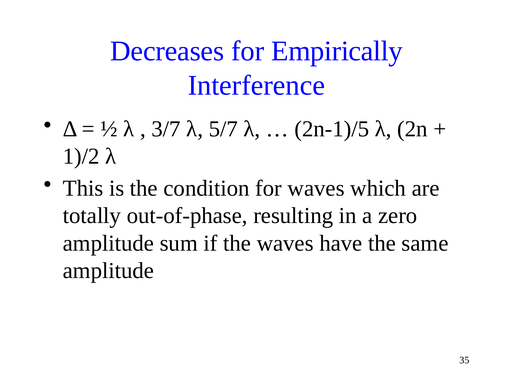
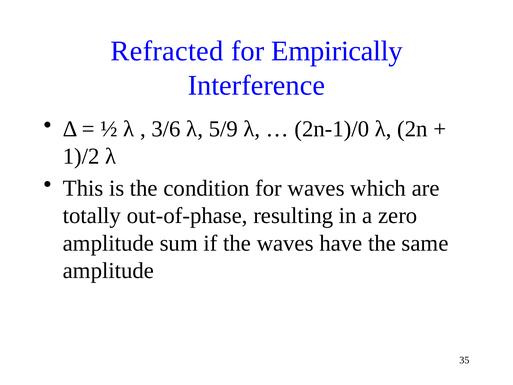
Decreases: Decreases -> Refracted (167, 51)
3/7: 3/7 -> 3/6 (166, 129)
5/7: 5/7 -> 5/9 (223, 129)
2n-1)/5: 2n-1)/5 -> 2n-1)/0 (332, 129)
